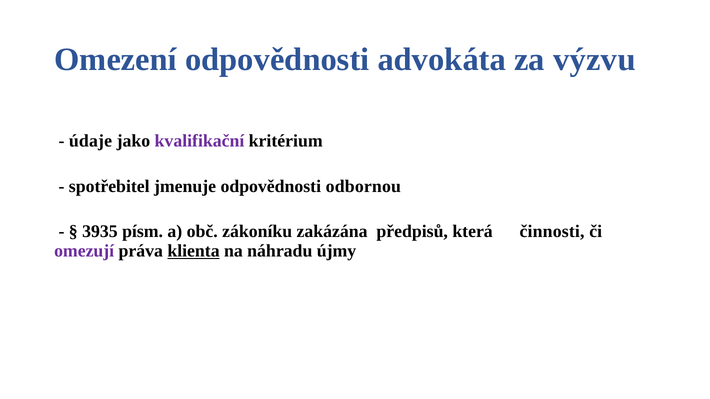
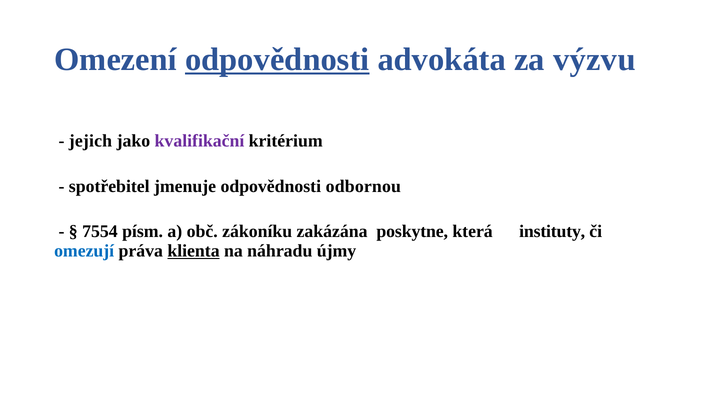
odpovědnosti underline: none -> present (277, 60)
údaje: údaje -> jejich (90, 141)
3935: 3935 -> 7554 (100, 232)
předpisů: předpisů -> poskytne (412, 232)
činnosti: činnosti -> instituty (552, 232)
omezují colour: purple -> blue (84, 251)
